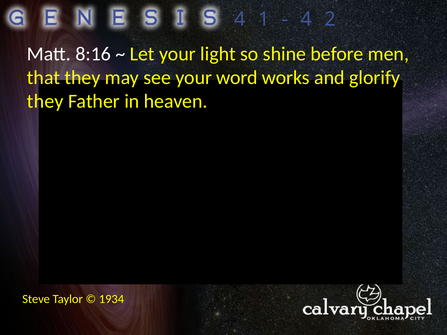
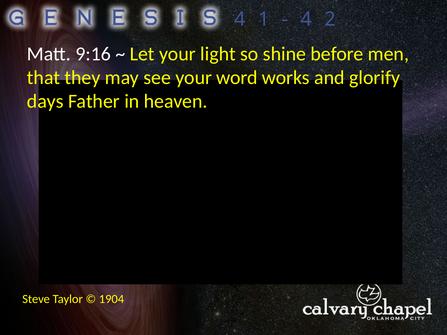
8:16: 8:16 -> 9:16 (93, 54)
they: they -> days (45, 102)
1934: 1934 -> 1904 (111, 299)
